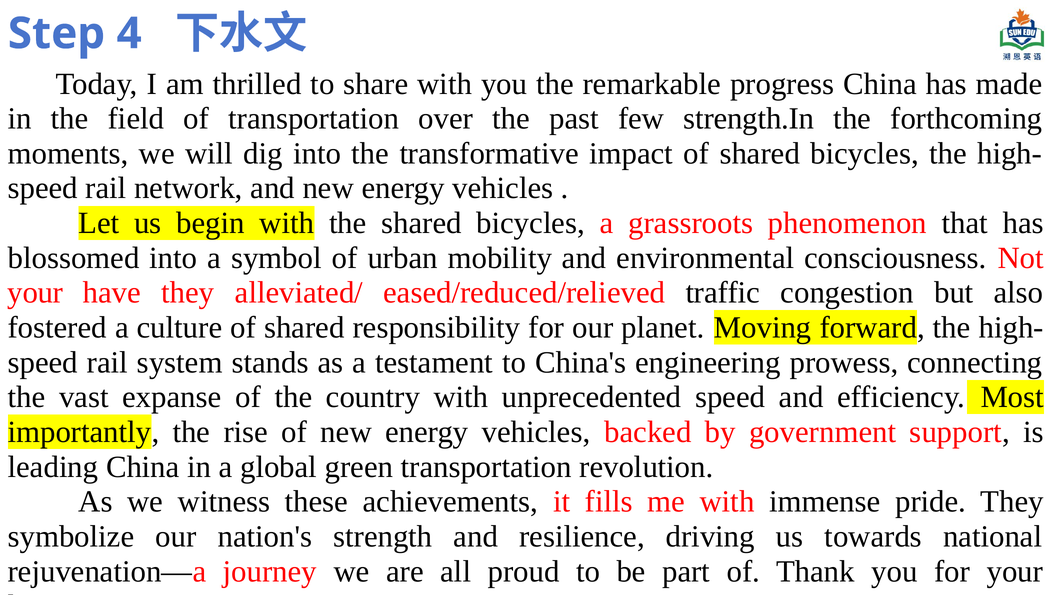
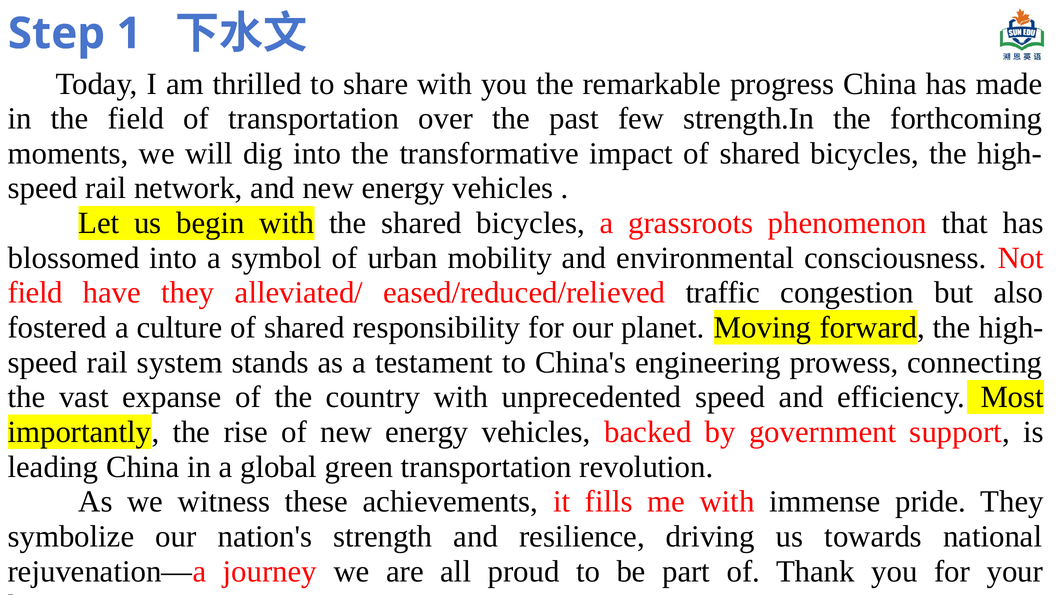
4: 4 -> 1 (129, 34)
your: your -> field (35, 293)
